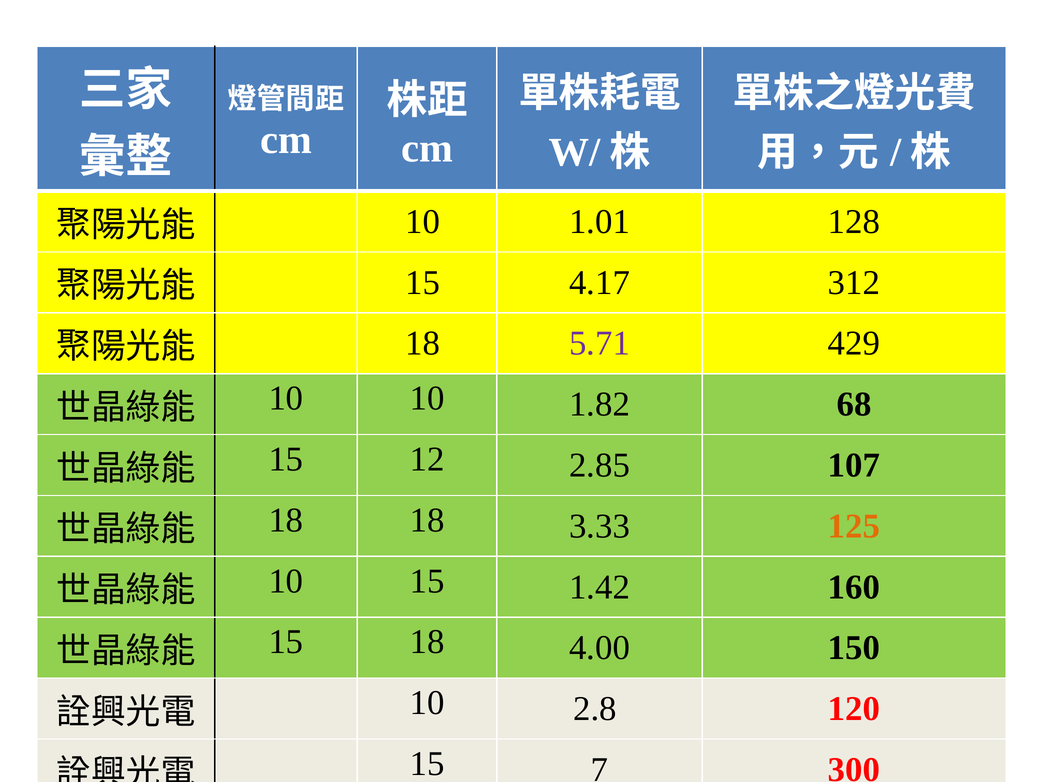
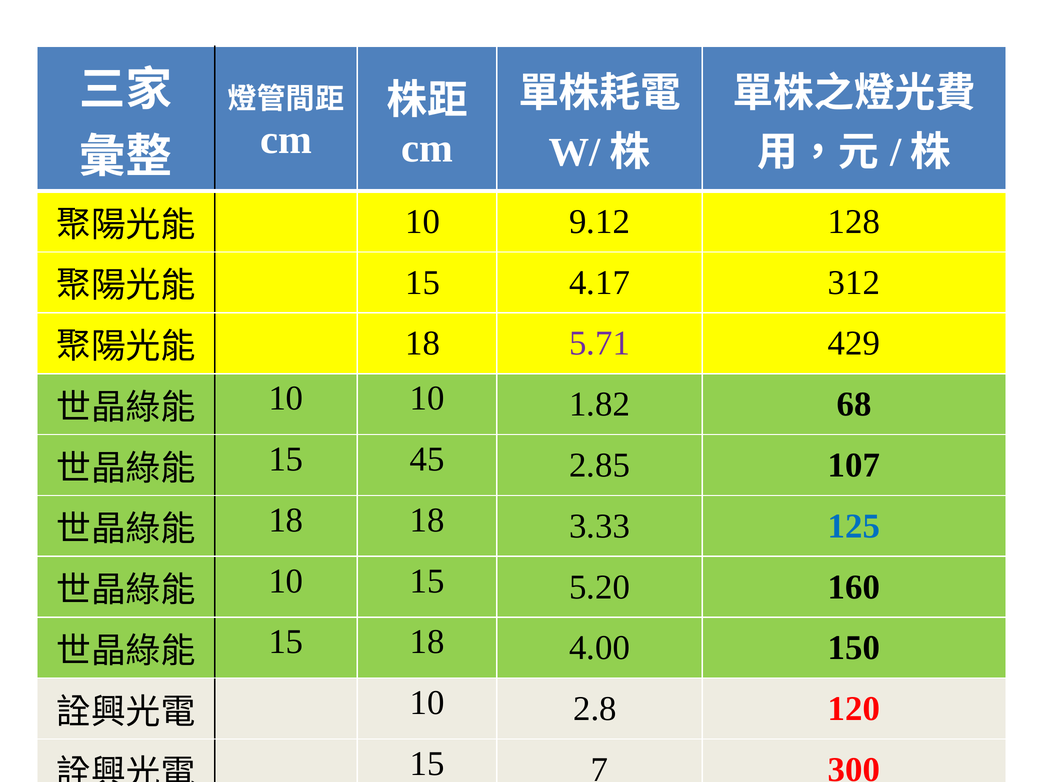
1.01: 1.01 -> 9.12 (599, 222)
12: 12 -> 45 (427, 459)
125 colour: orange -> blue (854, 526)
1.42: 1.42 -> 5.20 (599, 587)
